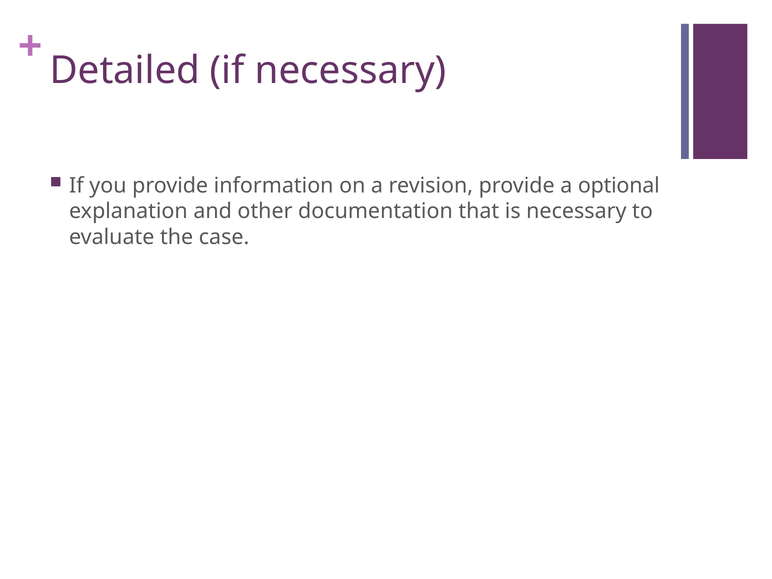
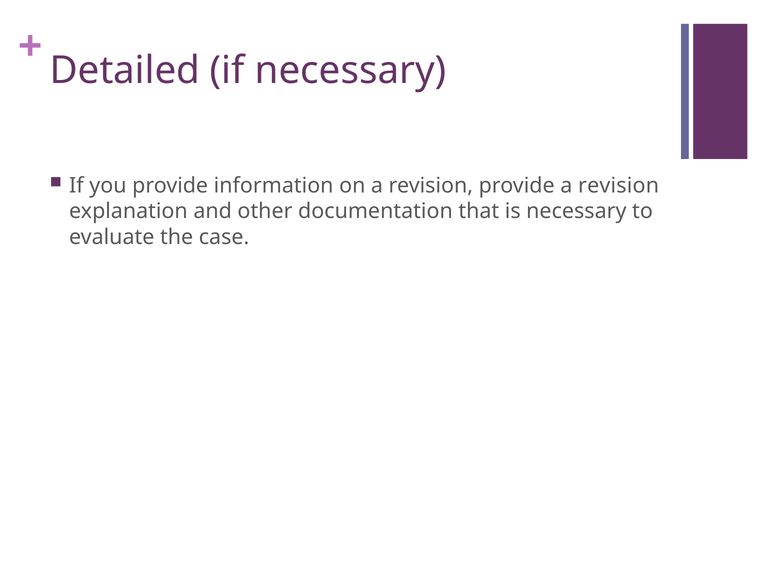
provide a optional: optional -> revision (619, 185)
